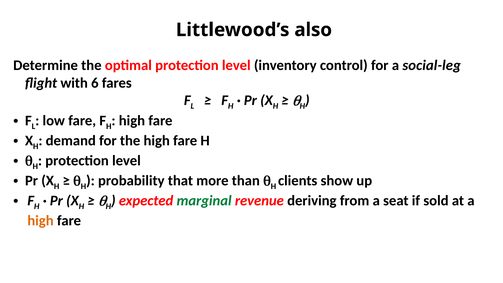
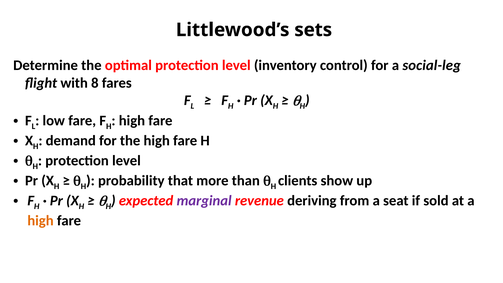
also: also -> sets (313, 30)
6: 6 -> 8 (95, 83)
marginal colour: green -> purple (204, 201)
